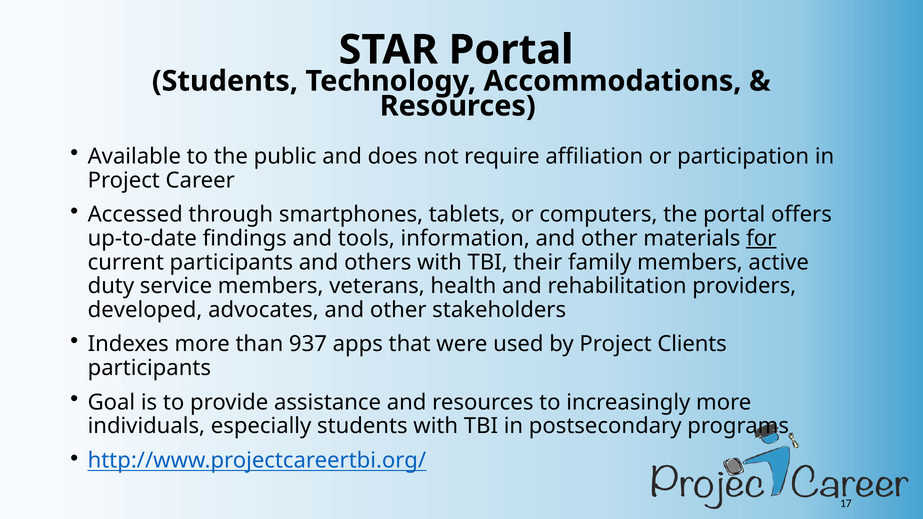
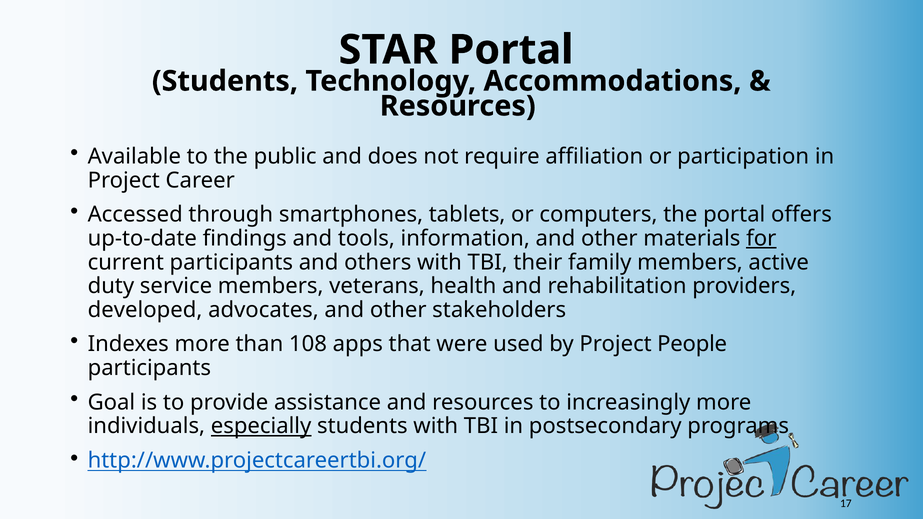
937: 937 -> 108 (308, 344)
Clients: Clients -> People (692, 344)
especially underline: none -> present (261, 426)
